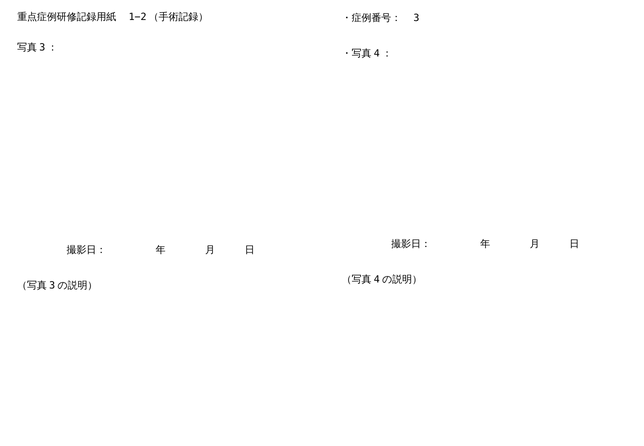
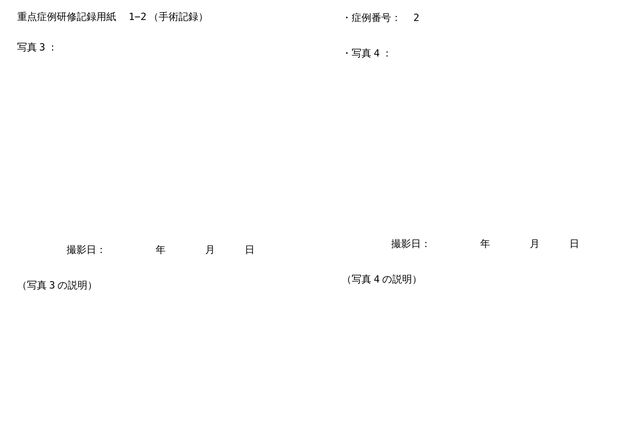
3: 3 -> 2 (416, 18)
